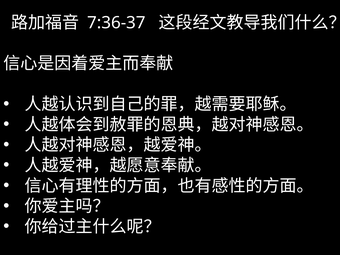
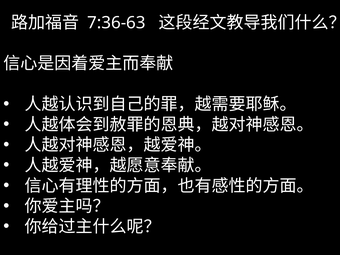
7:36-37: 7:36-37 -> 7:36-63 (116, 23)
